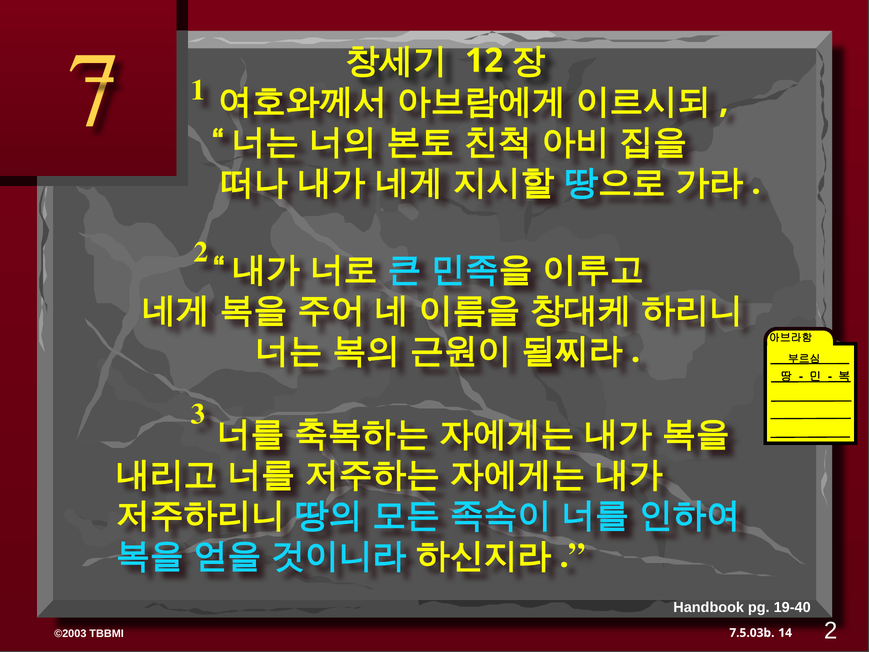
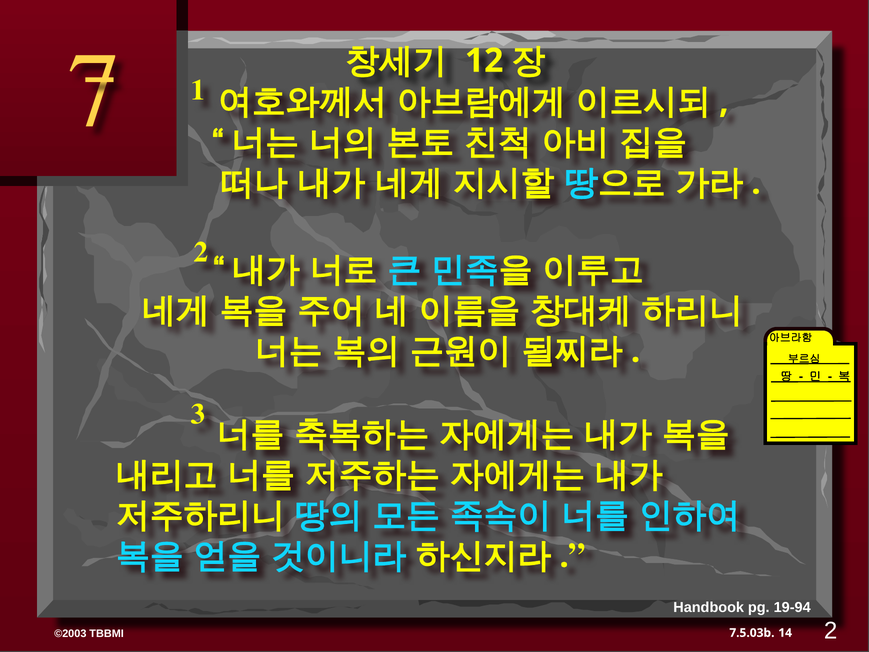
19-40: 19-40 -> 19-94 (792, 607)
